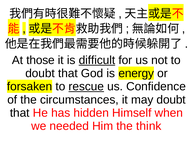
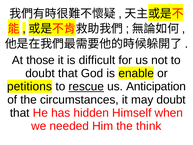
difficult underline: present -> none (97, 60)
energy: energy -> enable (136, 73)
forsaken: forsaken -> petitions (29, 86)
Confidence: Confidence -> Anticipation (156, 86)
